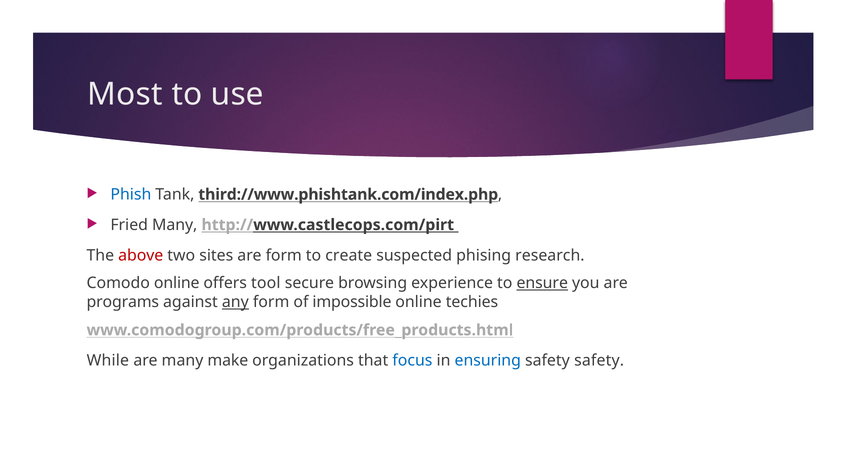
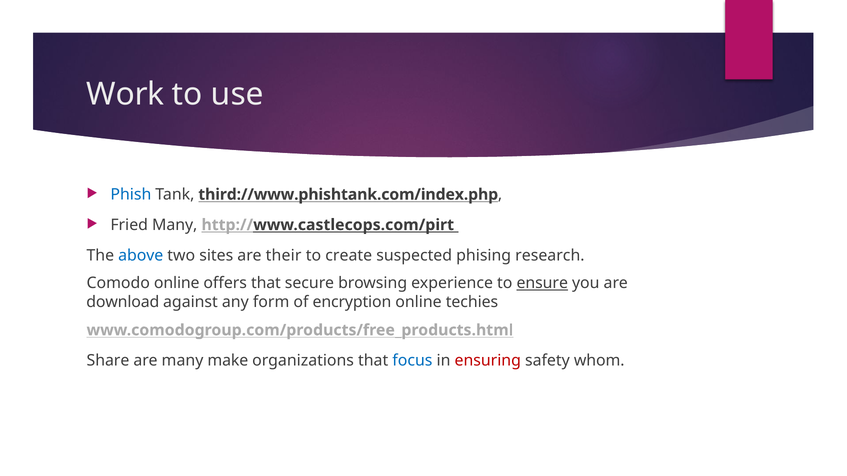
Most: Most -> Work (125, 94)
above colour: red -> blue (141, 256)
are form: form -> their (284, 256)
offers tool: tool -> that (266, 283)
programs: programs -> download (123, 303)
any underline: present -> none (235, 303)
impossible: impossible -> encryption (352, 303)
While: While -> Share (108, 361)
ensuring colour: blue -> red (488, 361)
safety safety: safety -> whom (599, 361)
